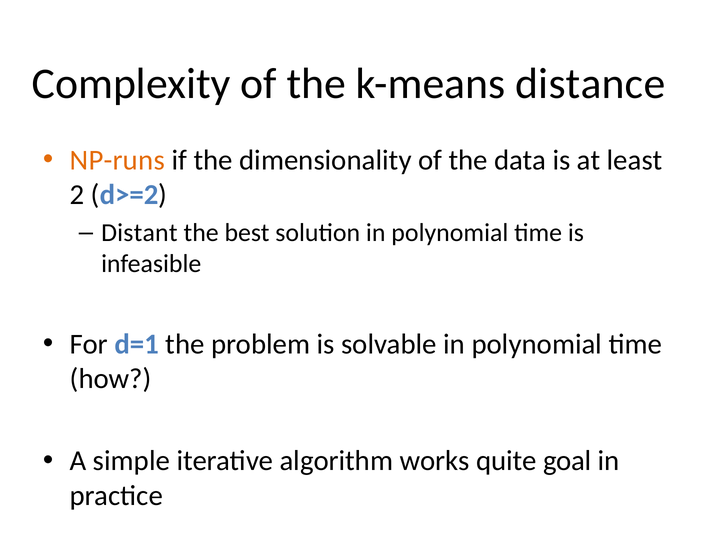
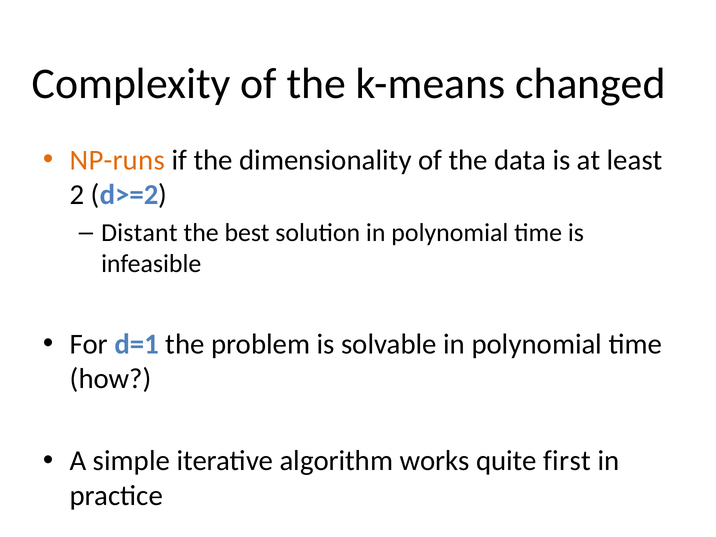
distance: distance -> changed (590, 84)
goal: goal -> first (567, 461)
